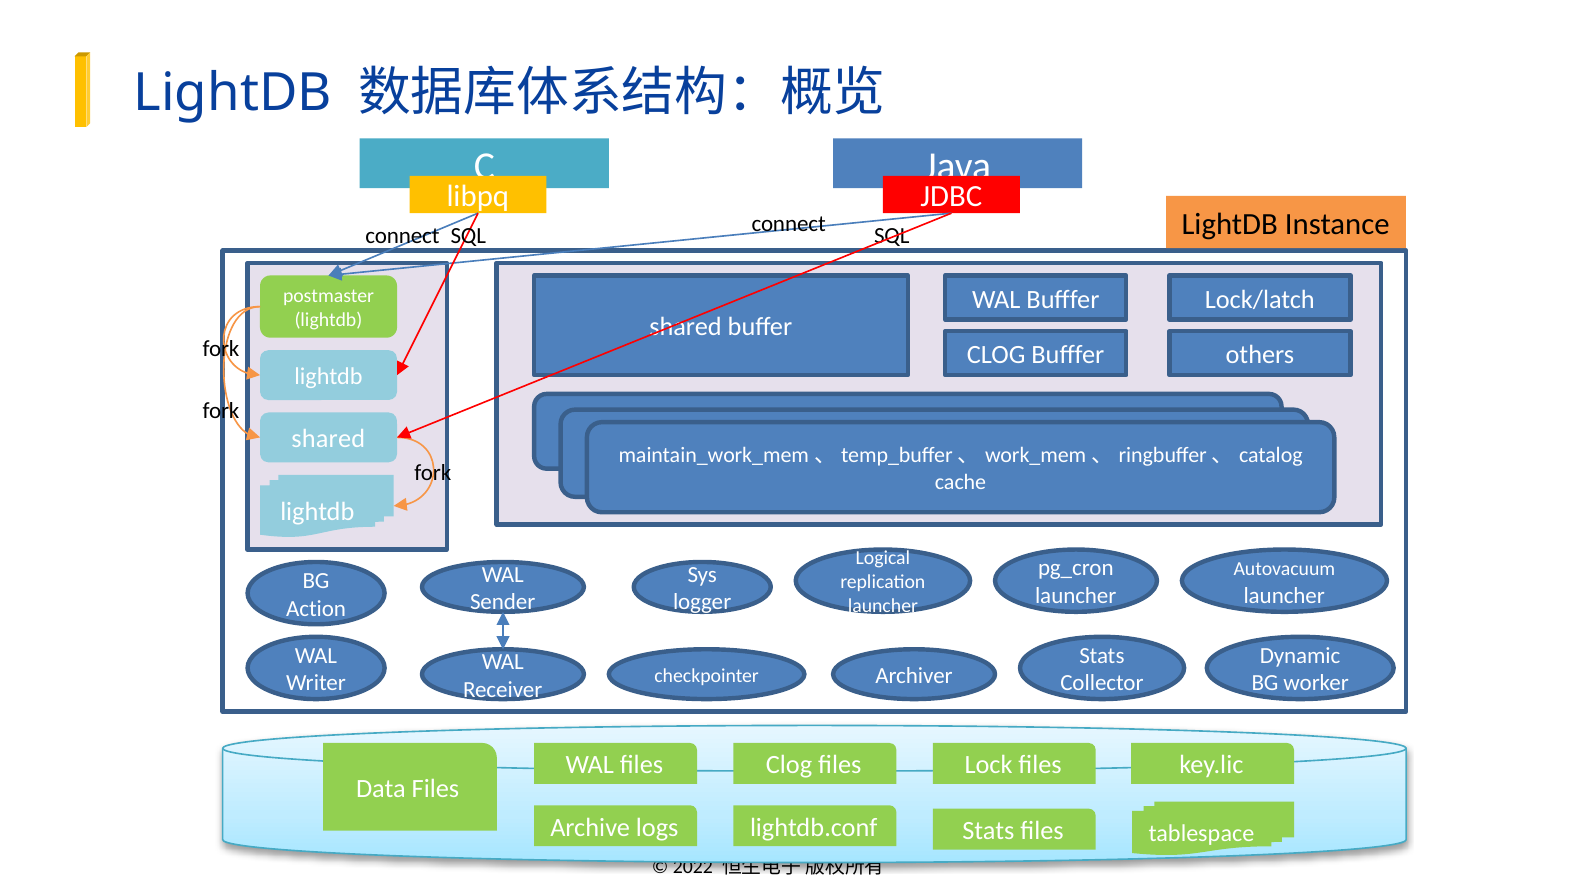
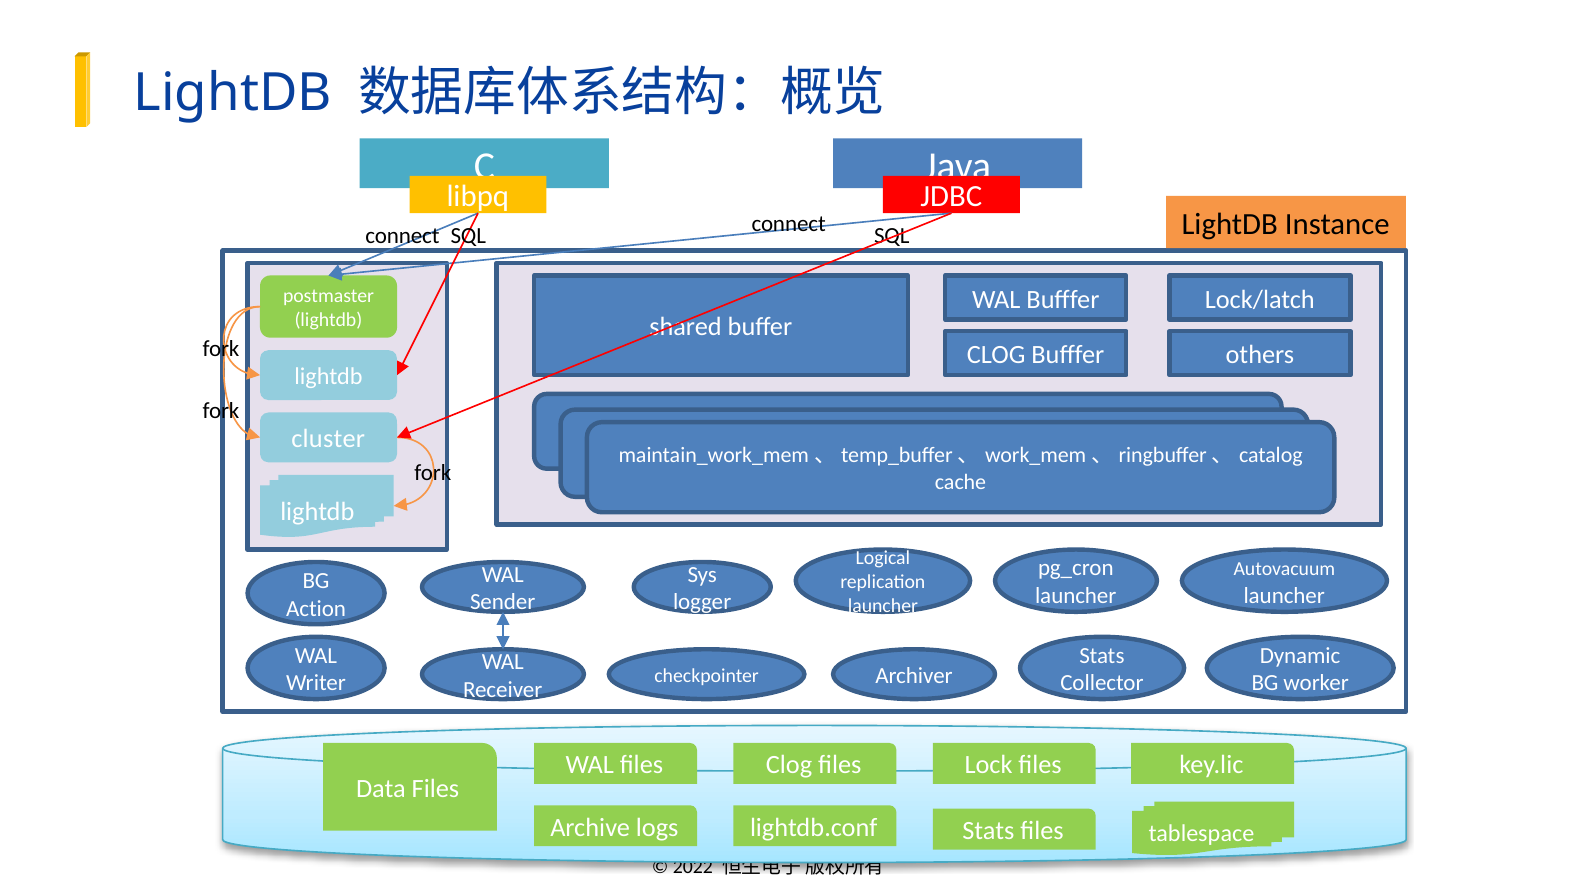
shared: shared -> cluster (328, 439)
